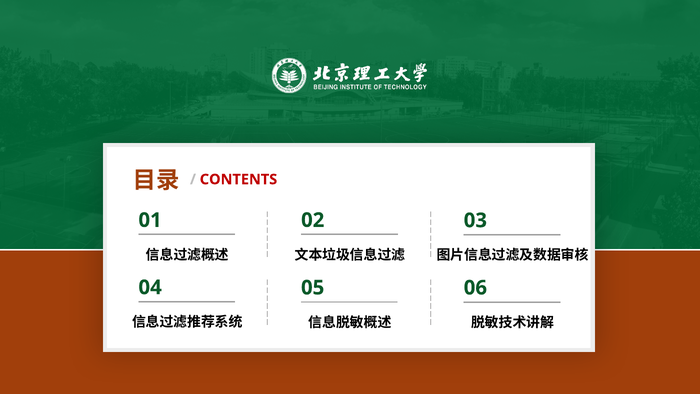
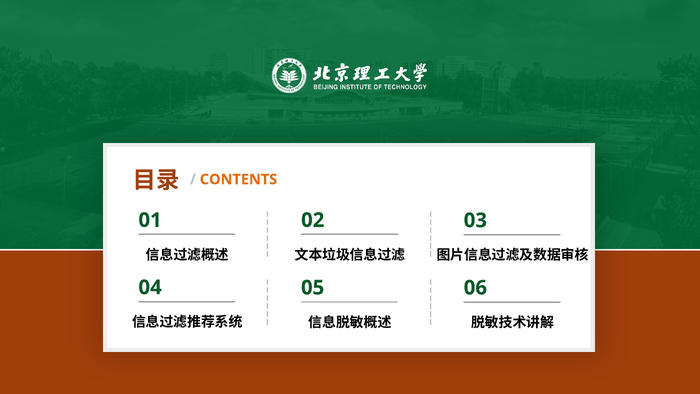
CONTENTS colour: red -> orange (238, 179)
